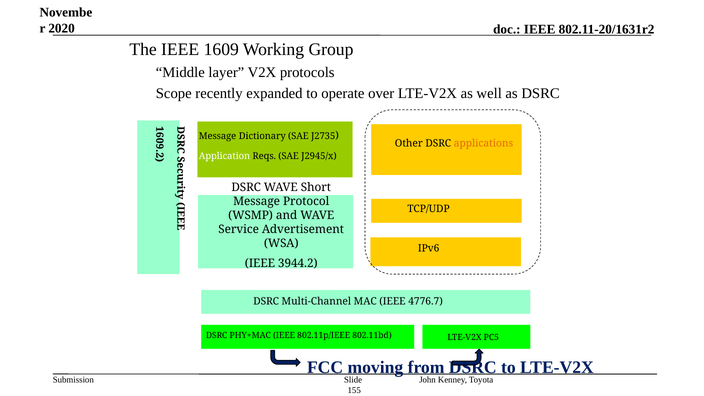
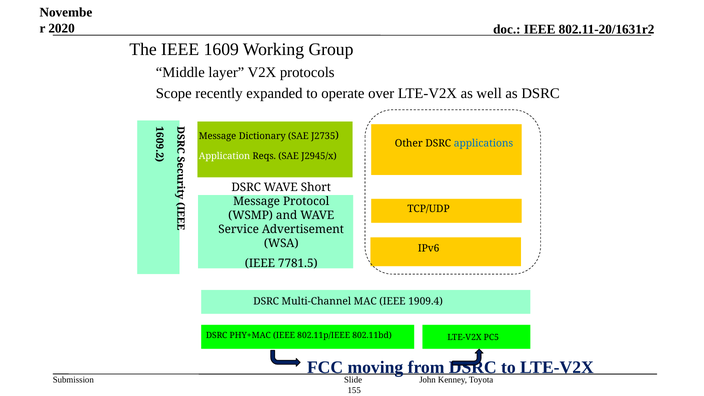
applications colour: orange -> blue (483, 143)
3944.2: 3944.2 -> 7781.5 (298, 263)
4776.7: 4776.7 -> 1909.4 (426, 302)
